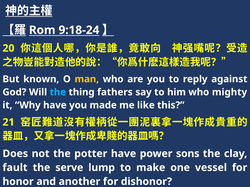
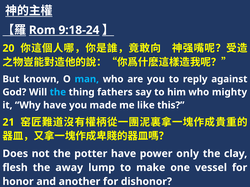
man colour: yellow -> light blue (87, 79)
sons: sons -> only (188, 154)
fault: fault -> flesh (15, 168)
serve: serve -> away (69, 168)
